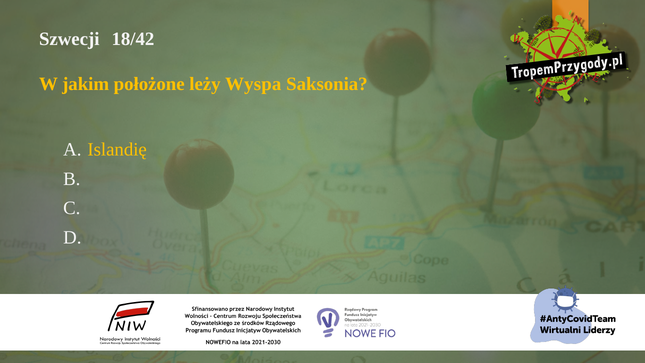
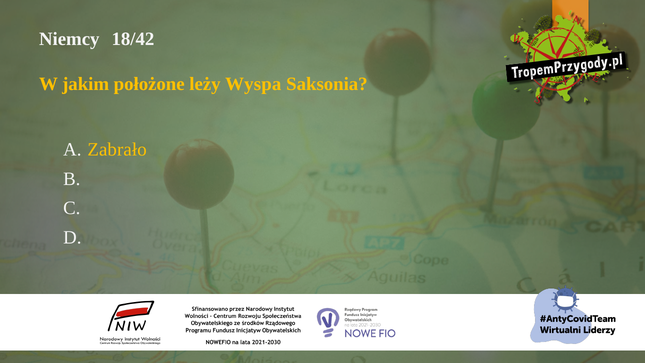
Szwecji: Szwecji -> Niemcy (69, 39)
Islandię: Islandię -> Zabrało (117, 149)
